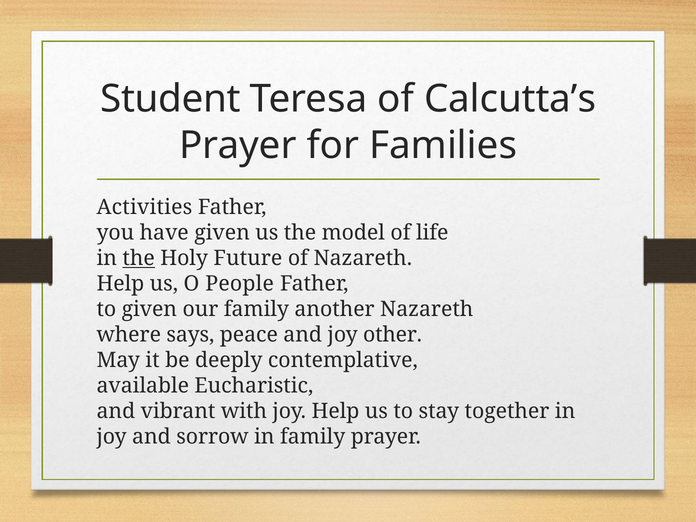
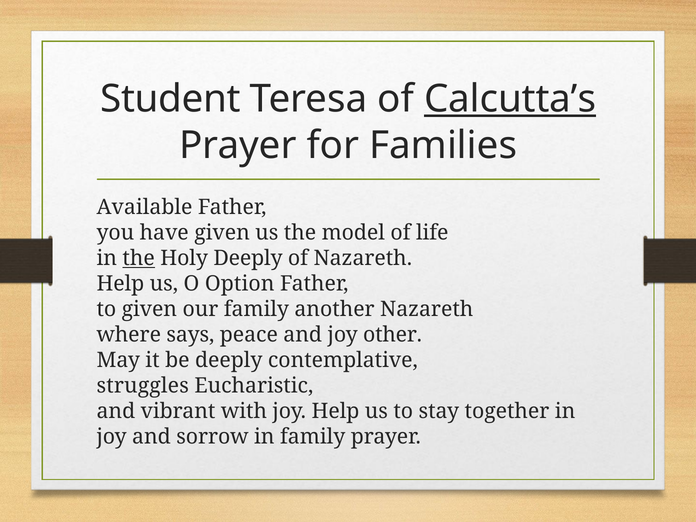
Calcutta’s underline: none -> present (510, 99)
Activities: Activities -> Available (145, 207)
Holy Future: Future -> Deeply (248, 258)
People: People -> Option (240, 284)
available: available -> struggles (143, 386)
